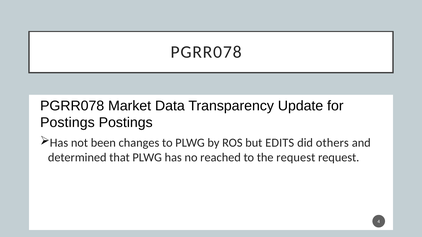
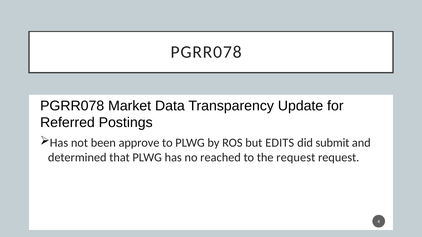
Postings: Postings -> Referred (67, 123)
changes: changes -> approve (139, 143)
others: others -> submit (332, 143)
